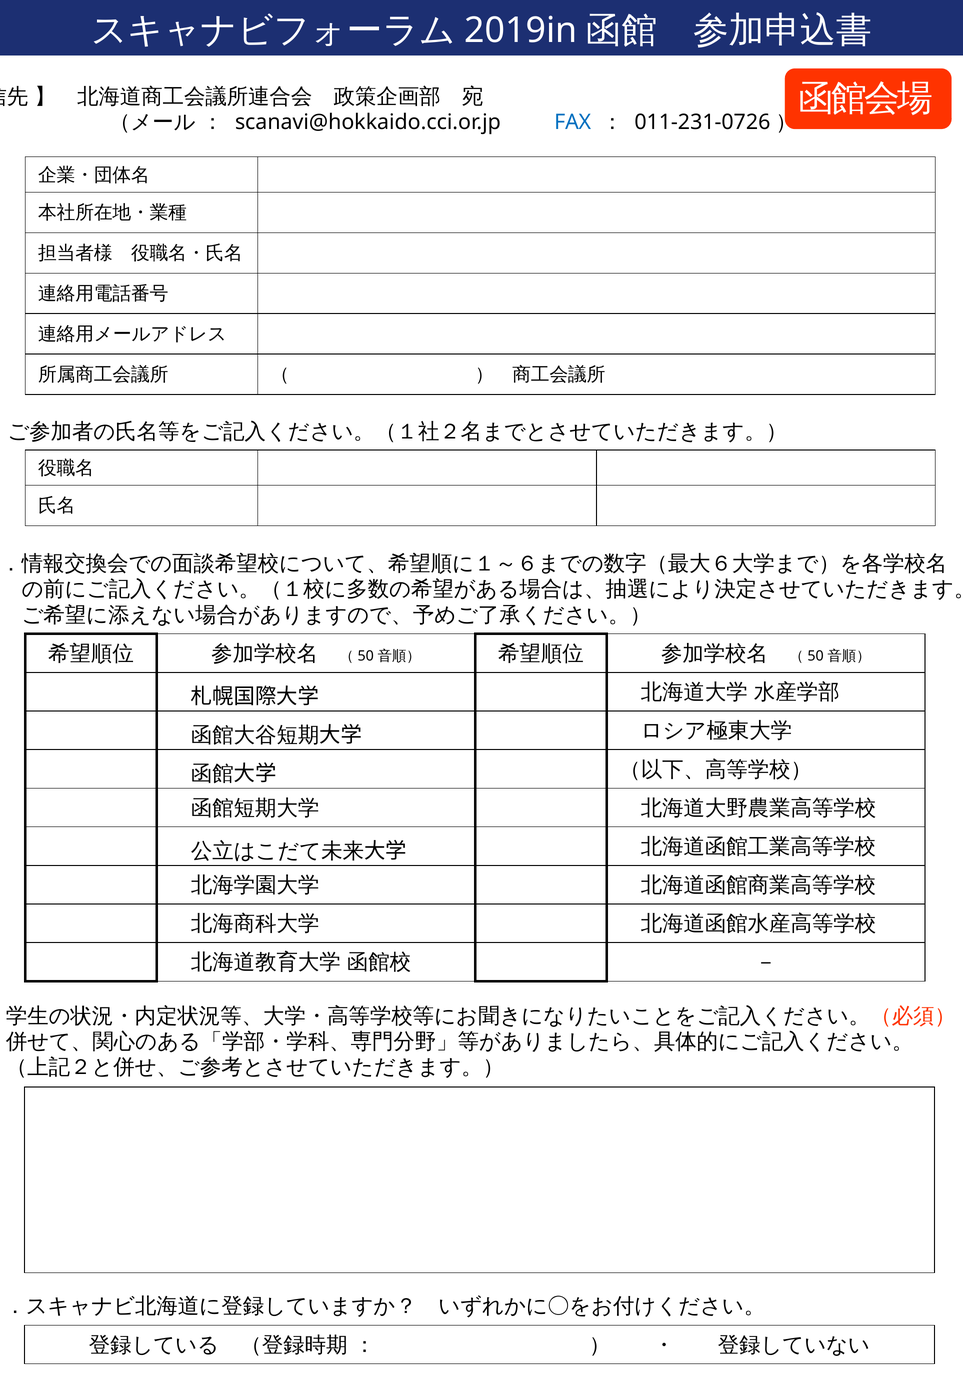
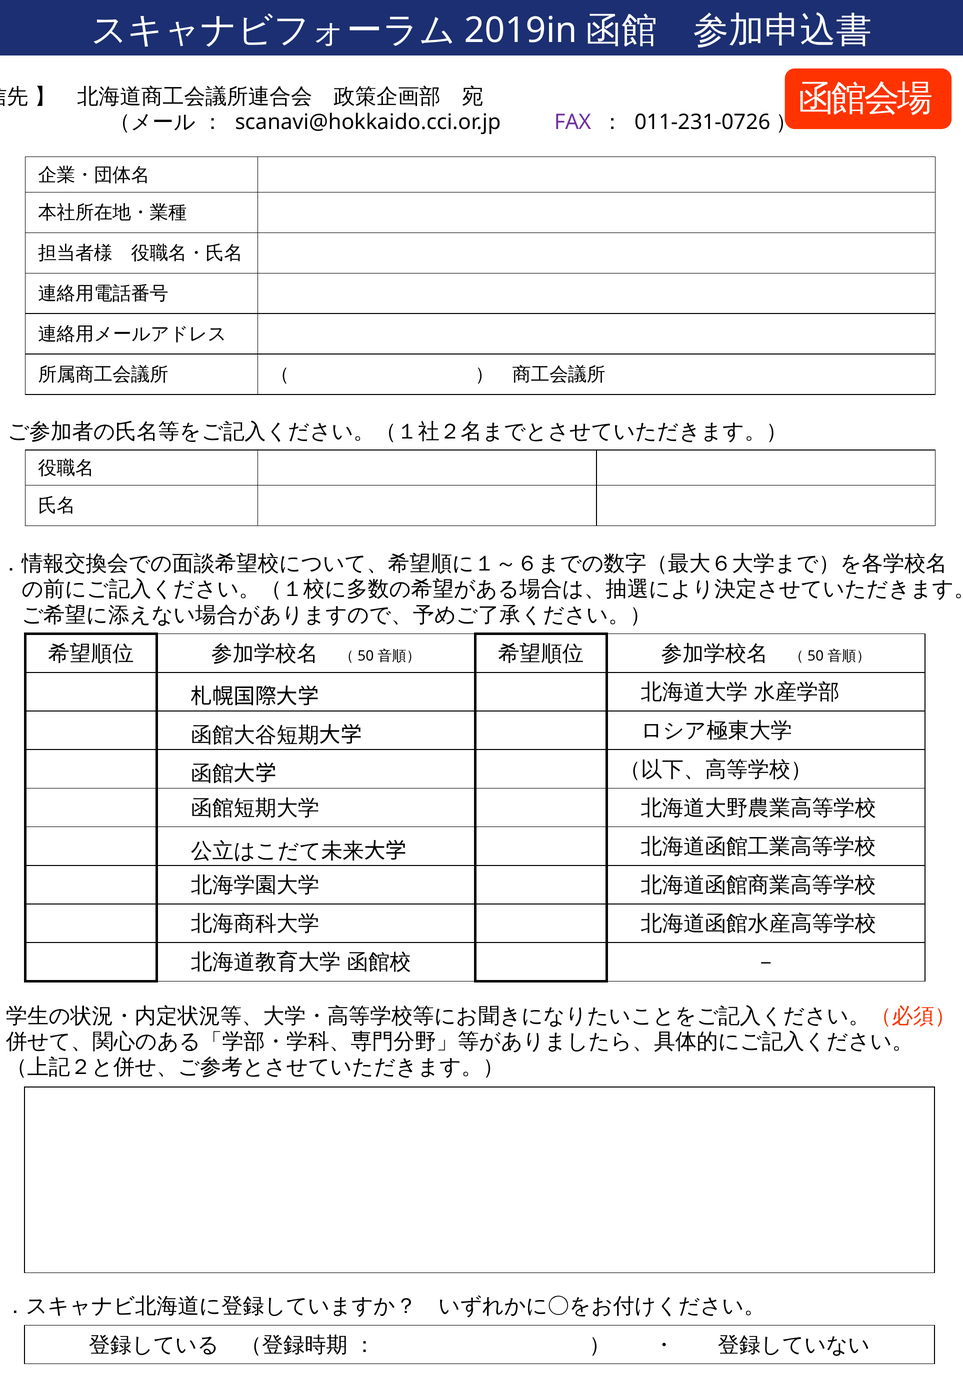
FAX colour: blue -> purple (573, 122)
